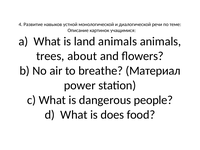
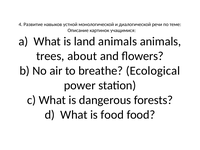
Материал: Материал -> Ecological (153, 71)
people: people -> forests (153, 100)
is does: does -> food (112, 115)
